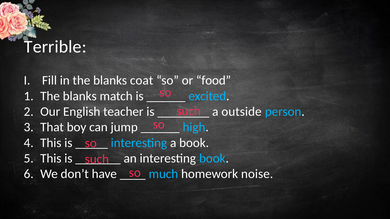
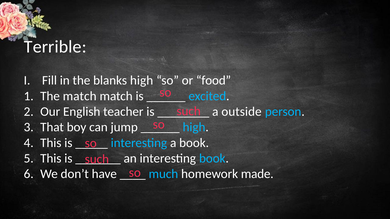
blanks coat: coat -> high (142, 81)
blanks: blanks -> match (80, 96)
noise: noise -> made (257, 174)
